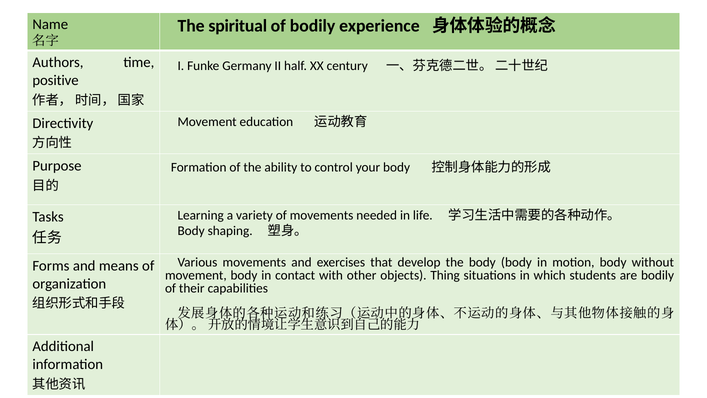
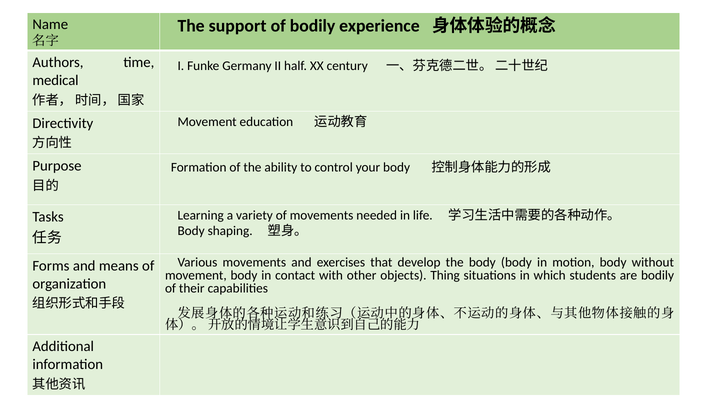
spiritual: spiritual -> support (238, 26)
positive: positive -> medical (56, 81)
